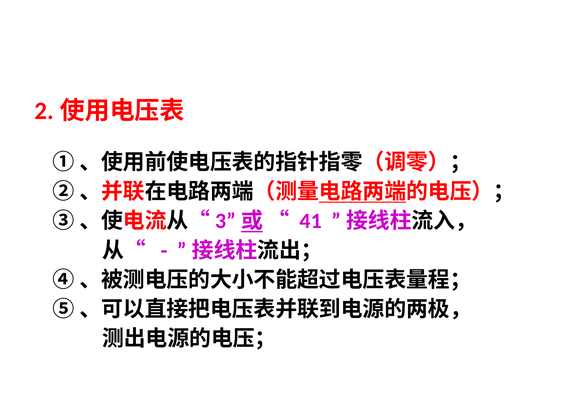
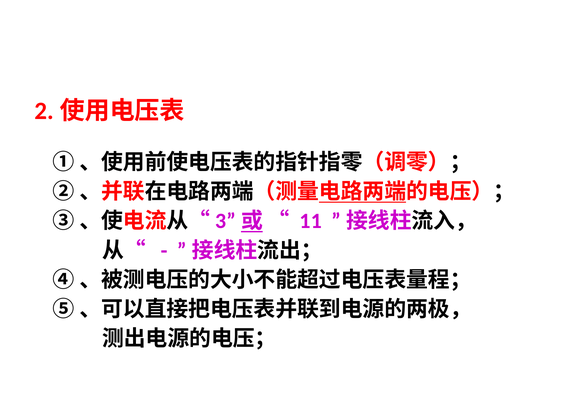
41: 41 -> 11 (311, 222)
